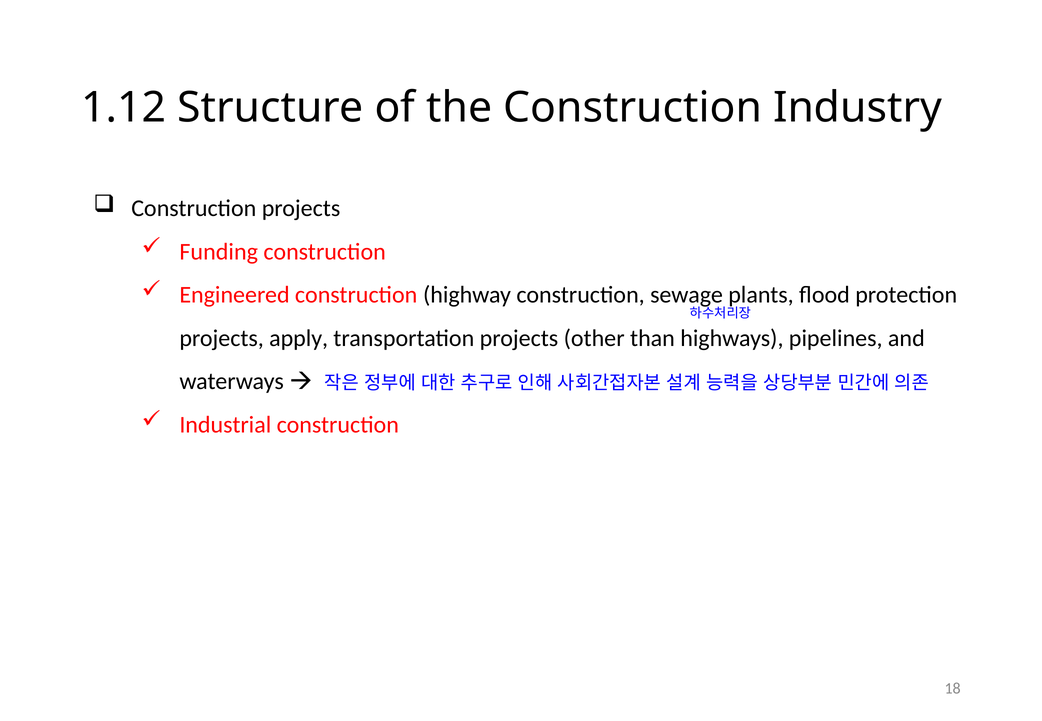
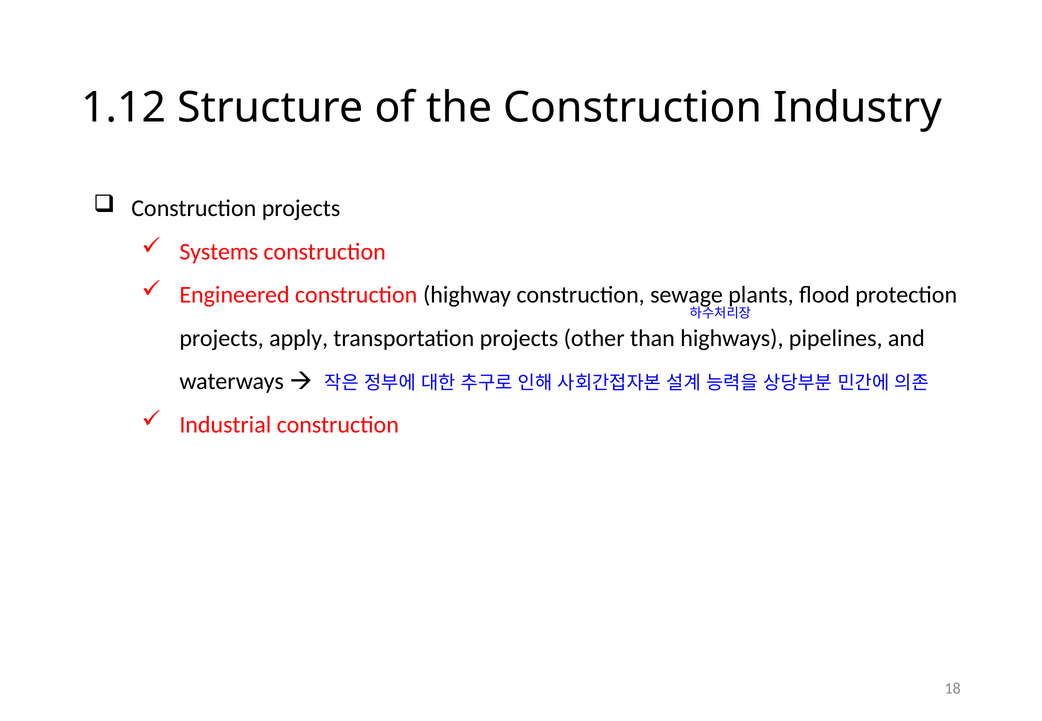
Funding: Funding -> Systems (219, 252)
